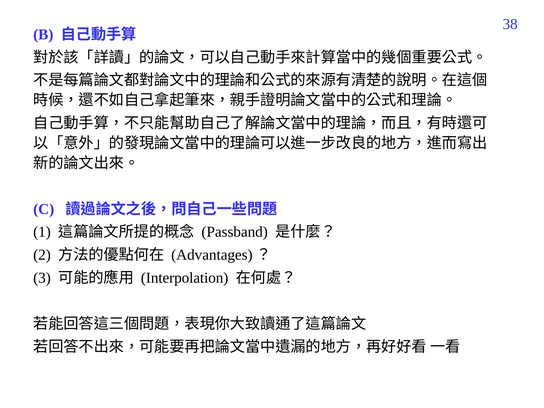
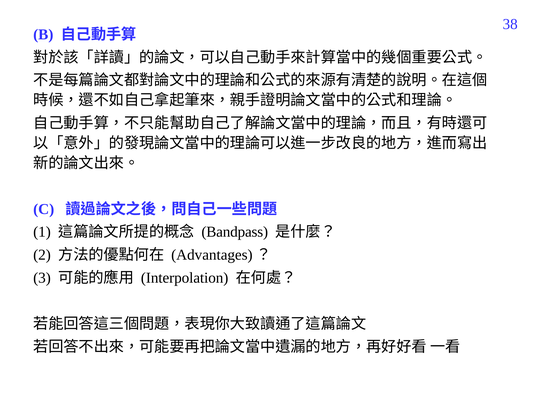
Passband: Passband -> Bandpass (235, 232)
